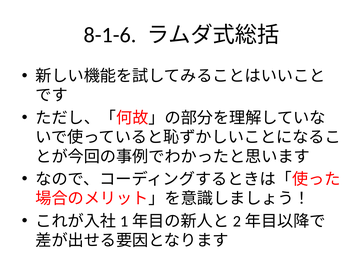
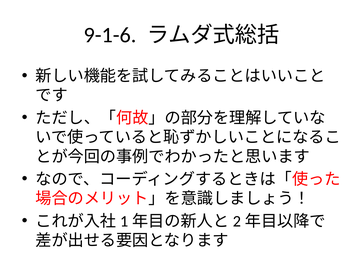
8-1-6: 8-1-6 -> 9-1-6 (110, 35)
